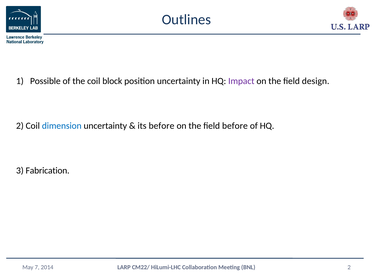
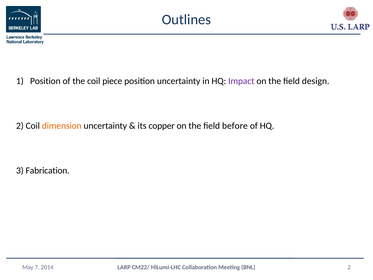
Possible: Possible -> Position (45, 81)
block: block -> piece (112, 81)
dimension colour: blue -> orange (62, 126)
its before: before -> copper (162, 126)
